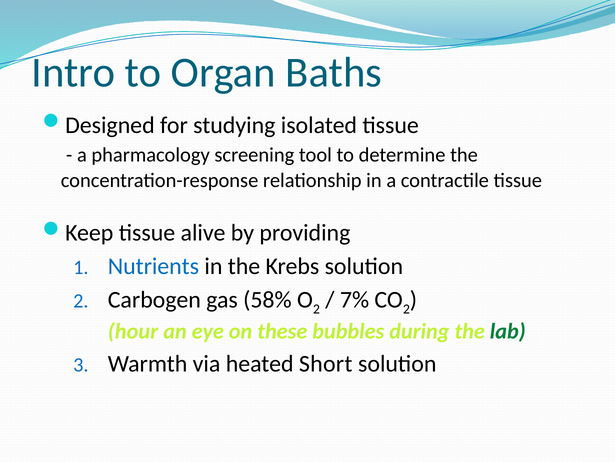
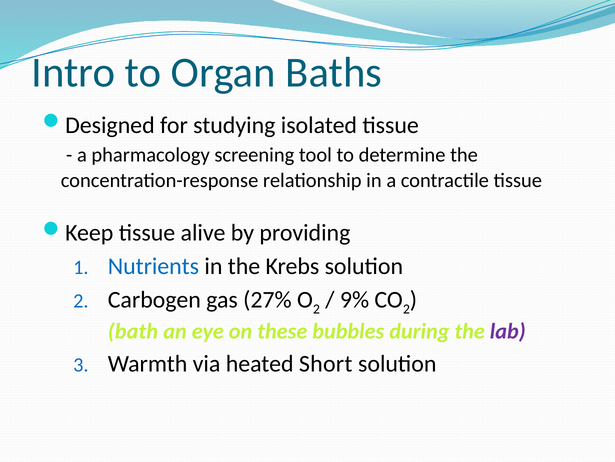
58%: 58% -> 27% (267, 299)
7%: 7% -> 9% (355, 299)
hour: hour -> bath (133, 331)
lab colour: green -> purple (508, 331)
